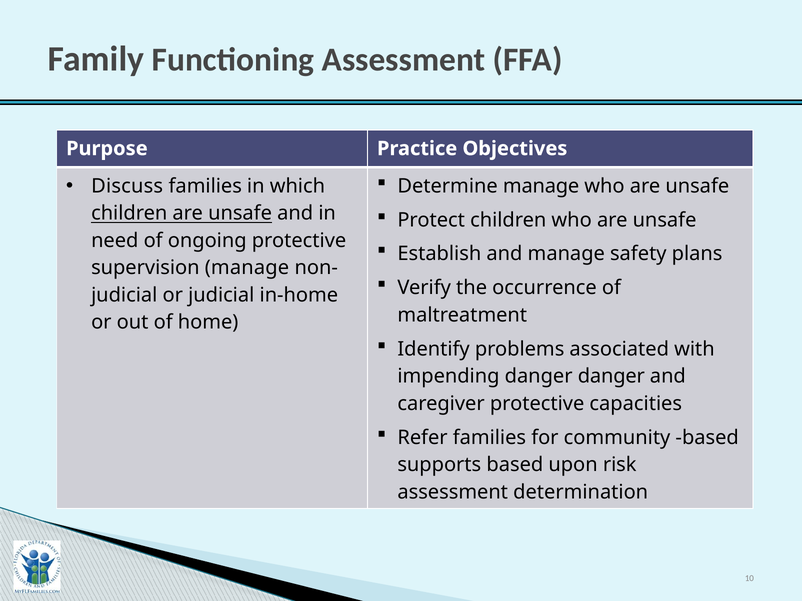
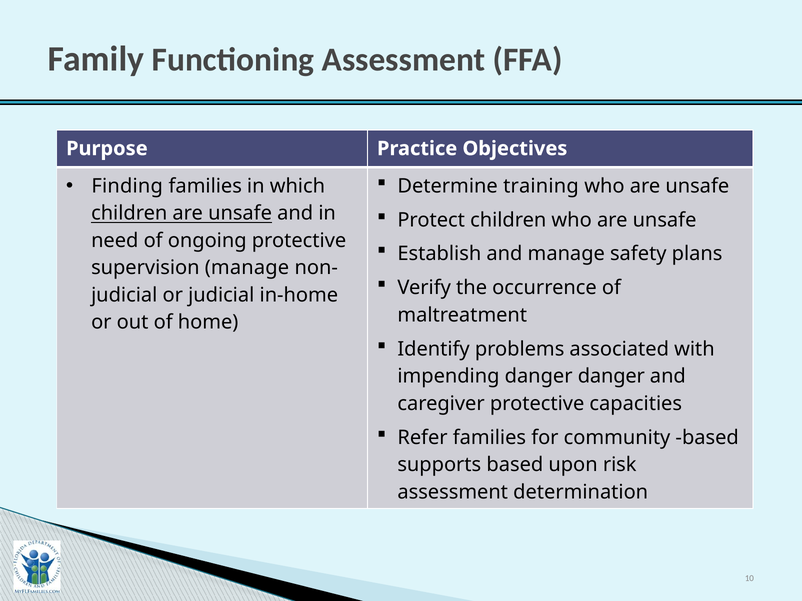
Determine manage: manage -> training (541, 186)
Discuss: Discuss -> Finding (127, 186)
